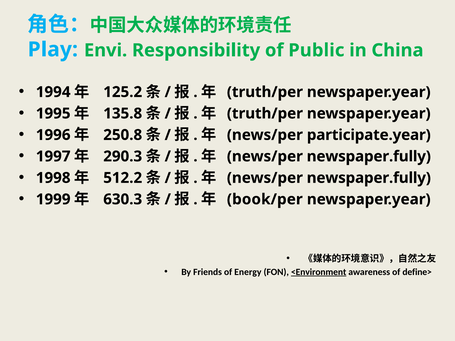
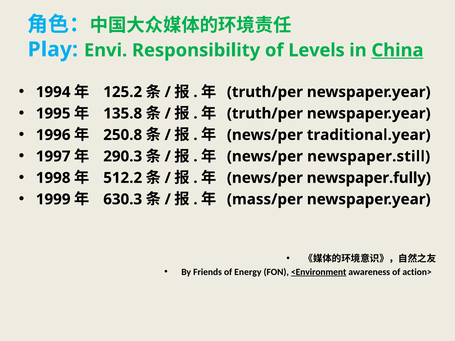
Public: Public -> Levels (316, 50)
China underline: none -> present (397, 50)
participate.year: participate.year -> traditional.year (369, 135)
newspaper.fully: newspaper.fully -> newspaper.still (369, 157)
book/per: book/per -> mass/per (265, 199)
define>: define> -> action> (417, 272)
